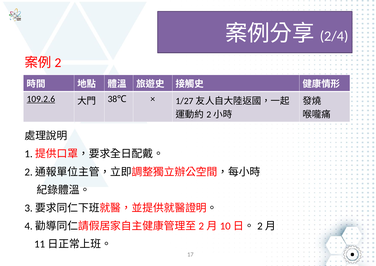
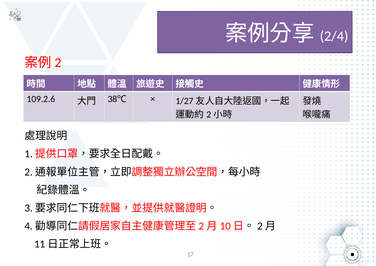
109.2.6 underline: present -> none (41, 99)
